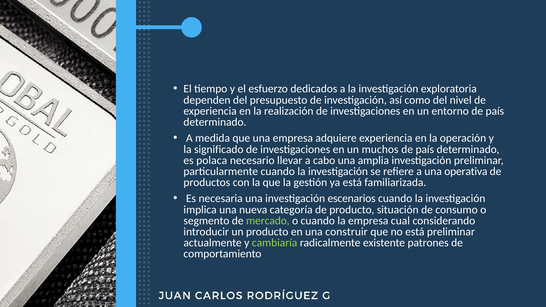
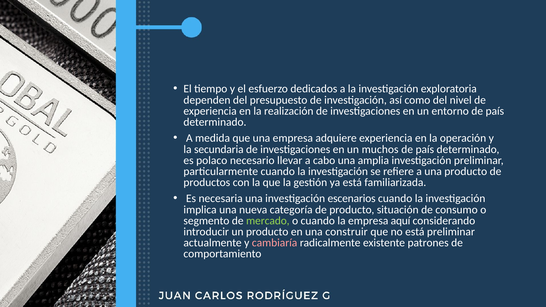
significado: significado -> secundaria (219, 149)
polaca: polaca -> polaco (212, 160)
una operativa: operativa -> producto (466, 171)
cual: cual -> aquí (401, 221)
cambiaría colour: light green -> pink (275, 243)
